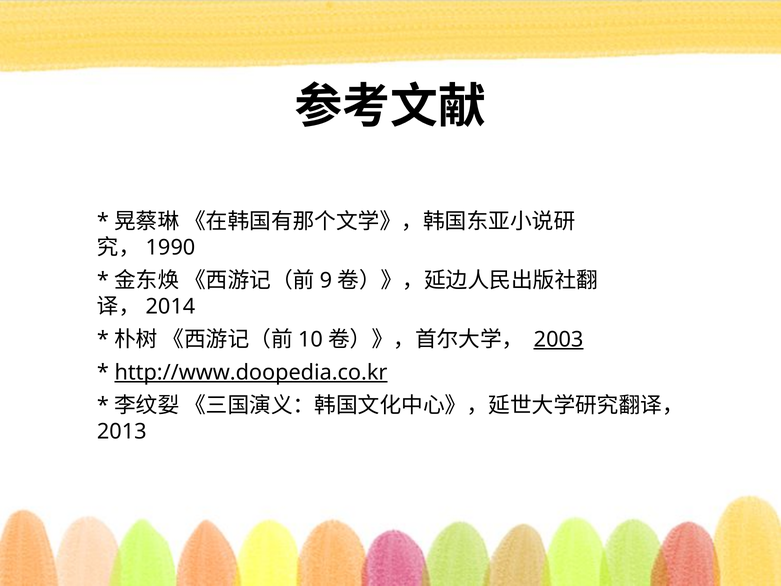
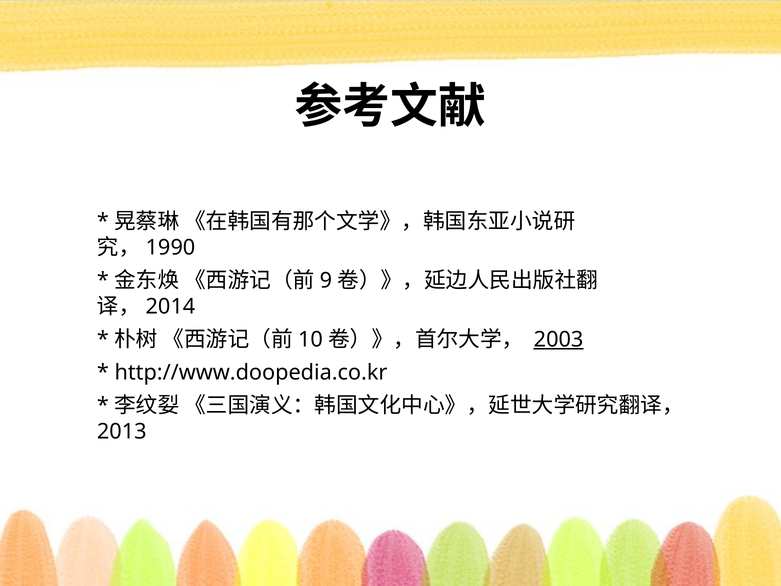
http://www.doopedia.co.kr underline: present -> none (251, 372)
